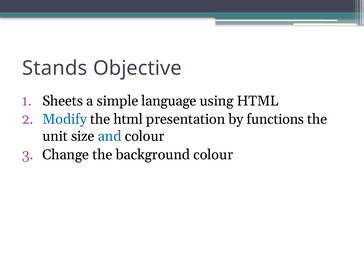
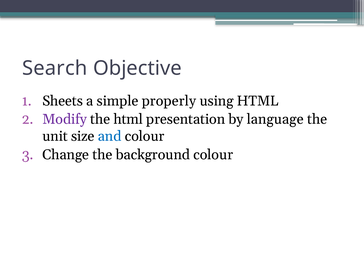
Stands: Stands -> Search (55, 68)
language: language -> properly (169, 101)
Modify colour: blue -> purple (65, 119)
functions: functions -> language (275, 119)
